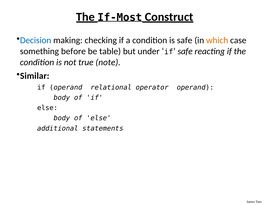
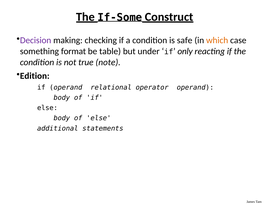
If-Most: If-Most -> If-Some (120, 17)
Decision colour: blue -> purple (36, 40)
before: before -> format (74, 51)
safe: safe -> only (185, 51)
Similar: Similar -> Edition (35, 76)
